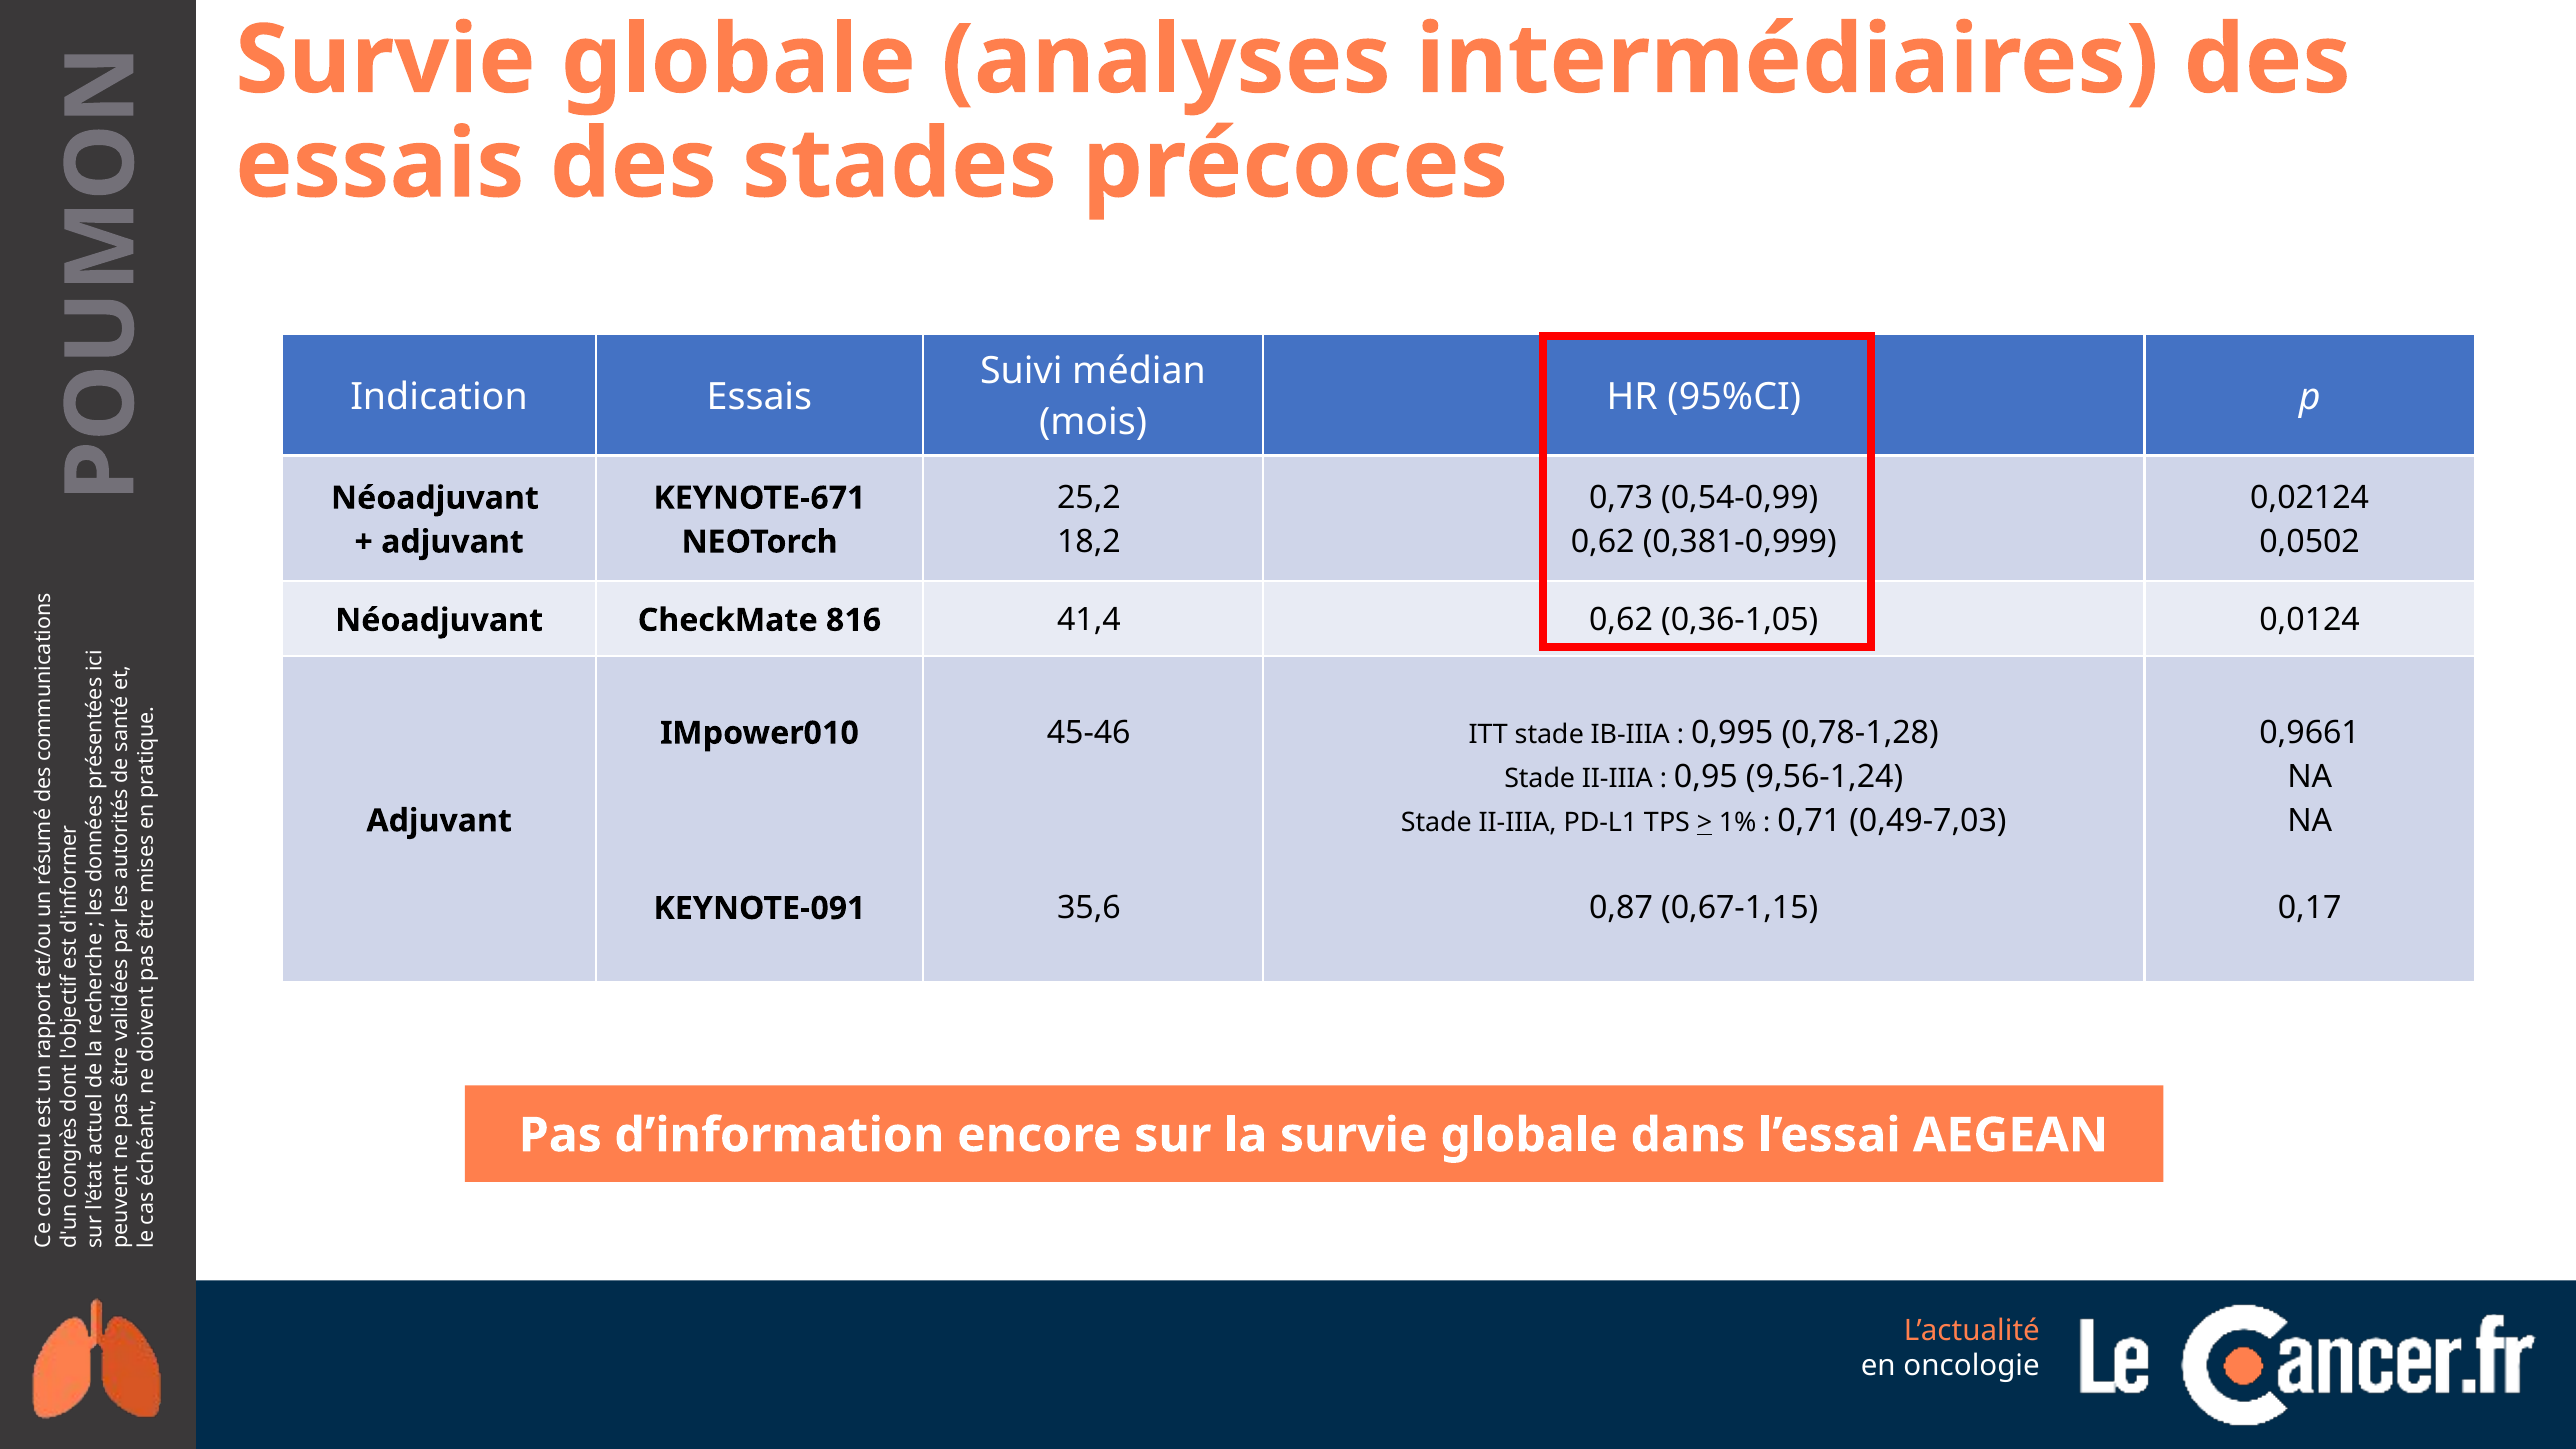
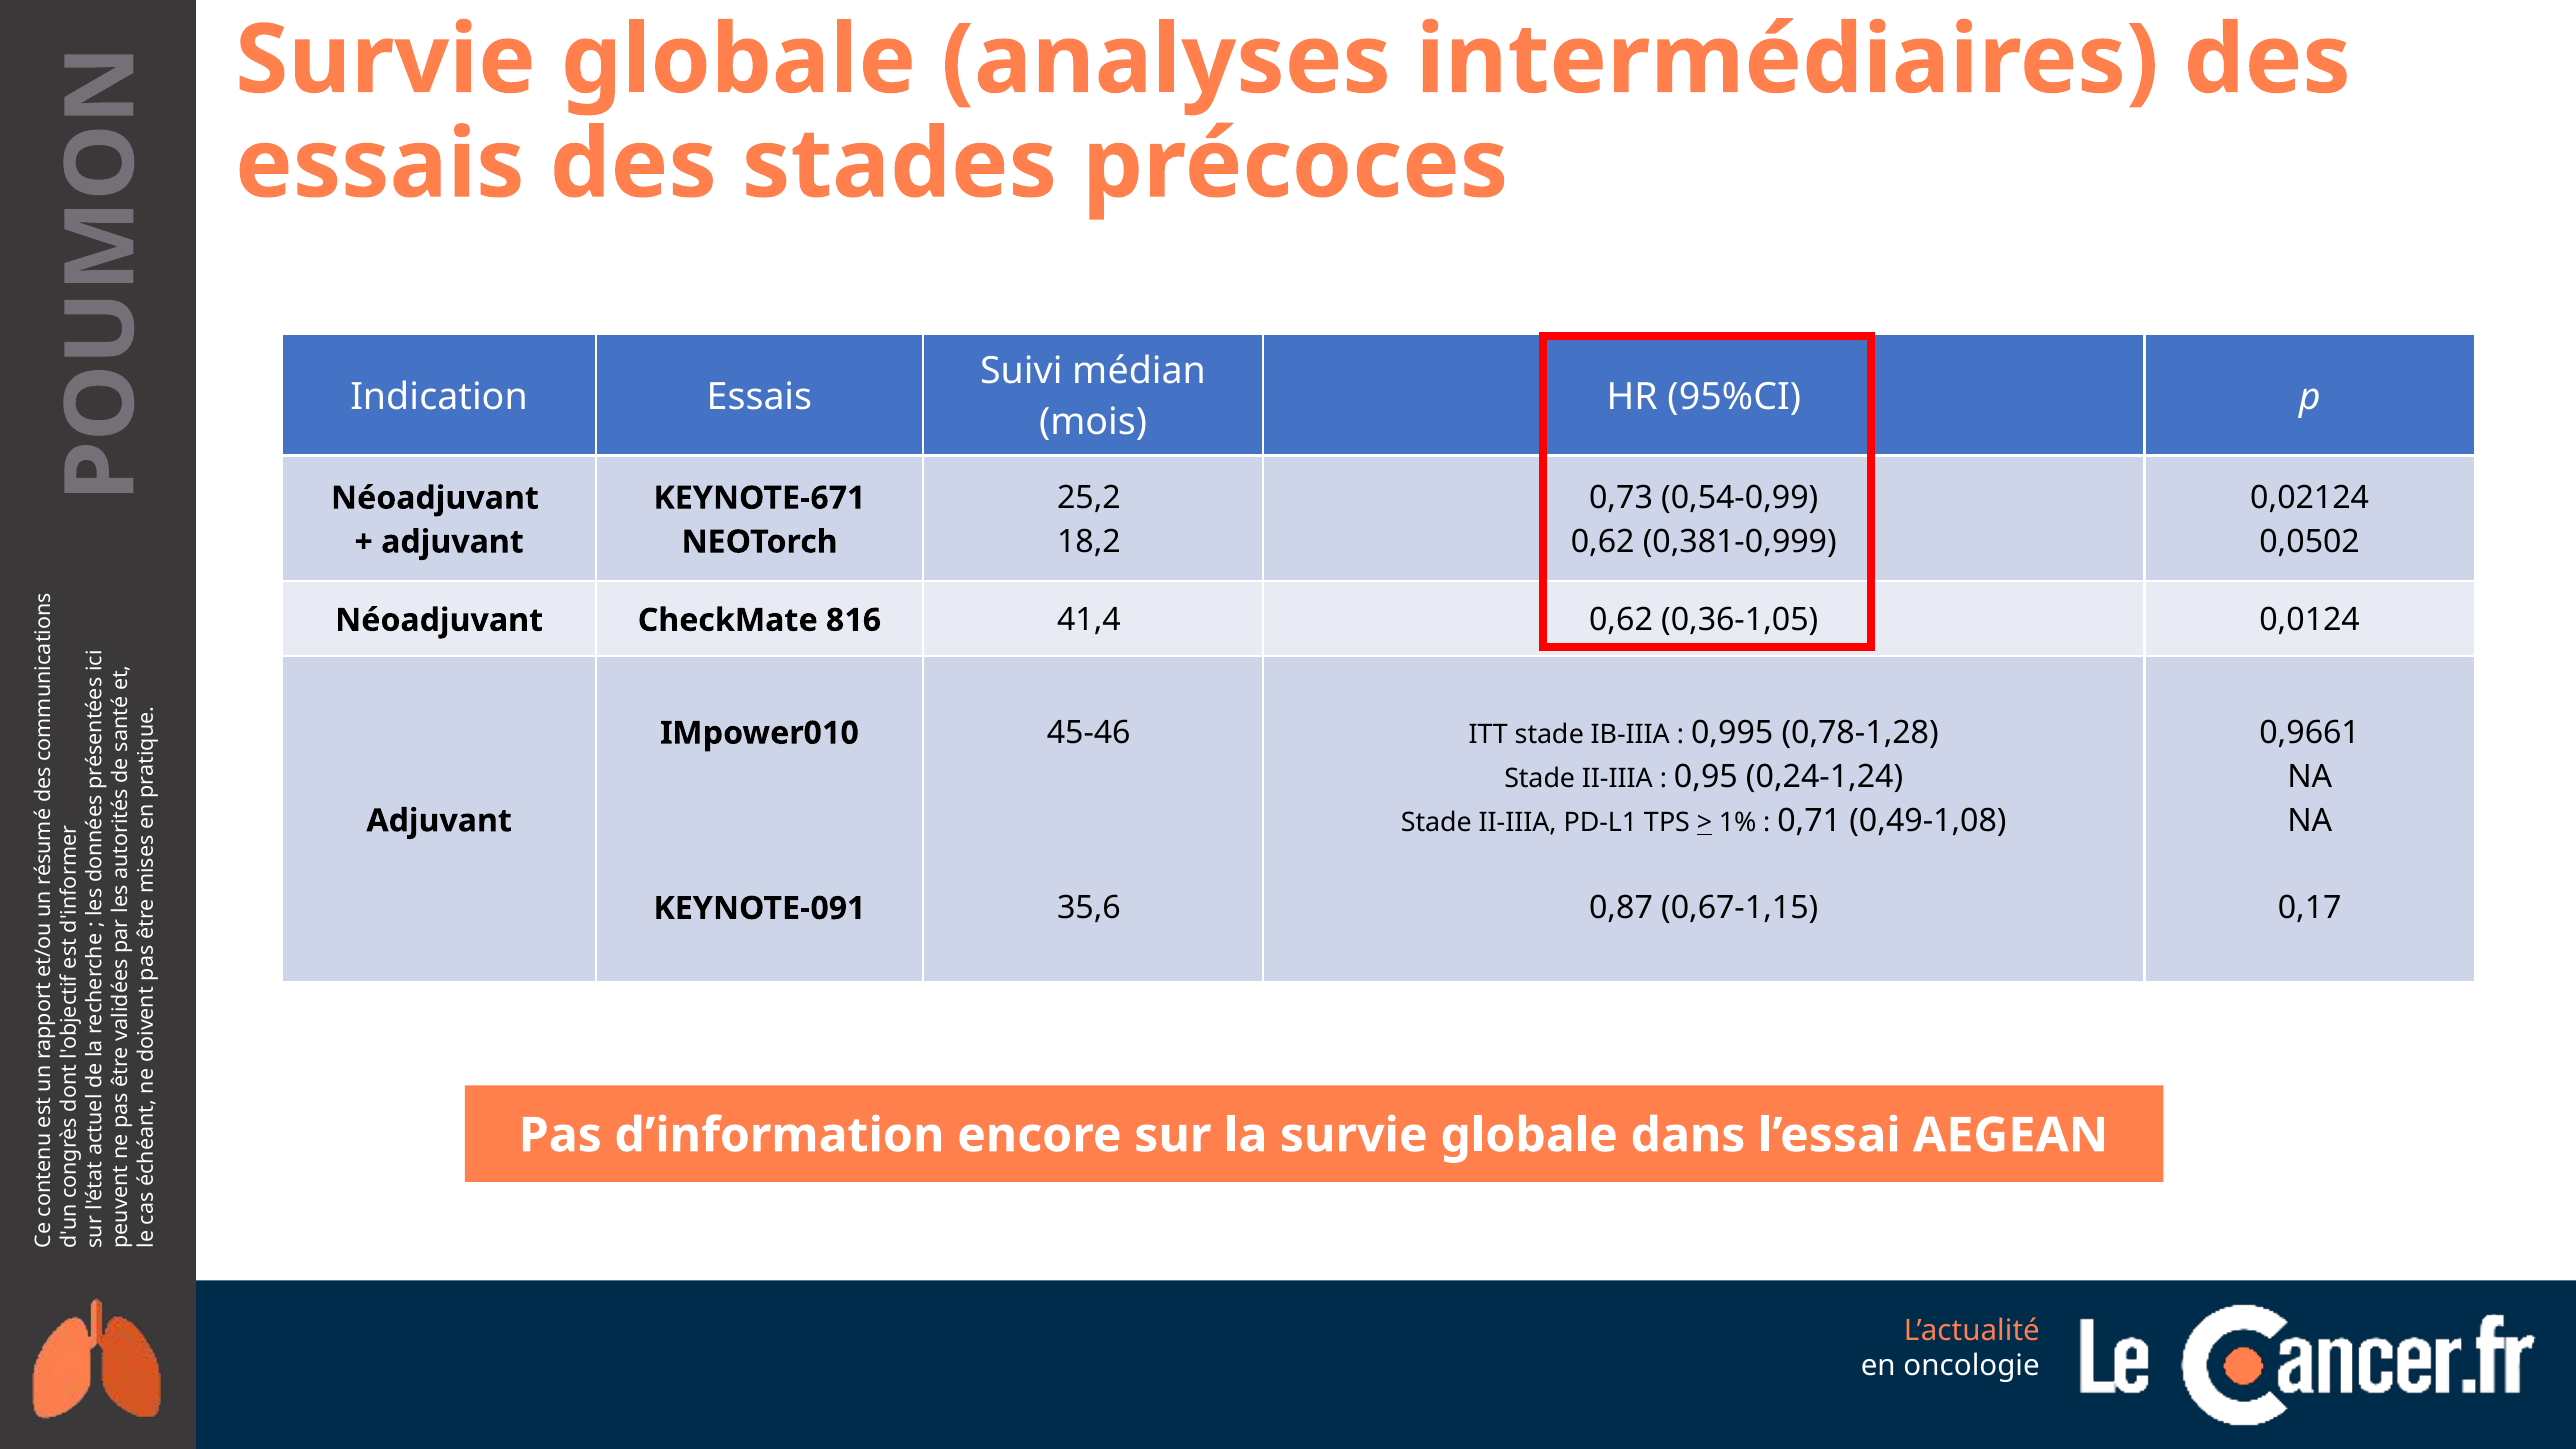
9,56-1,24: 9,56-1,24 -> 0,24-1,24 (1825, 777)
0,49-7,03: 0,49-7,03 -> 0,49-1,08 (1928, 821)
